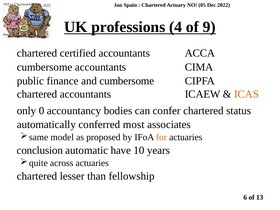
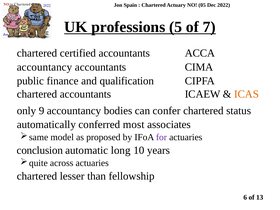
4: 4 -> 5 (176, 27)
9: 9 -> 7 (209, 27)
cumbersome: cumbersome -> accountancy (44, 67)
and cumbersome: cumbersome -> qualification (127, 81)
0: 0 -> 9 (42, 111)
for colour: orange -> purple (161, 137)
have: have -> long (121, 150)
